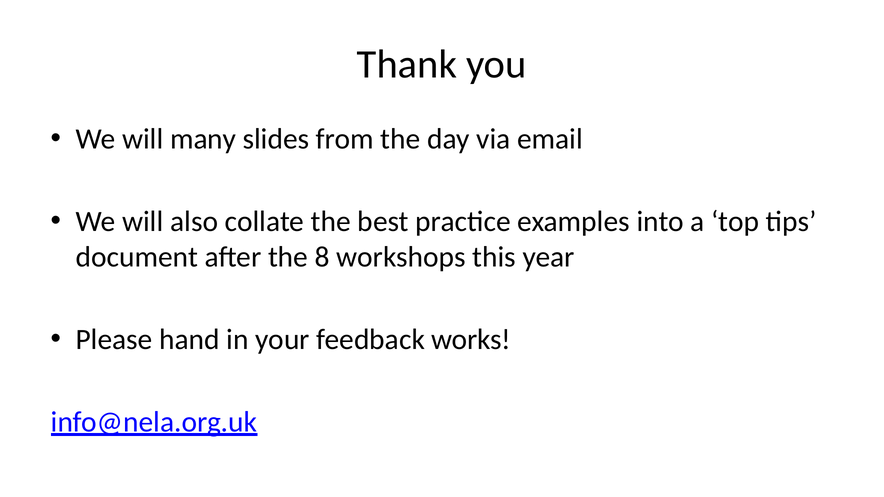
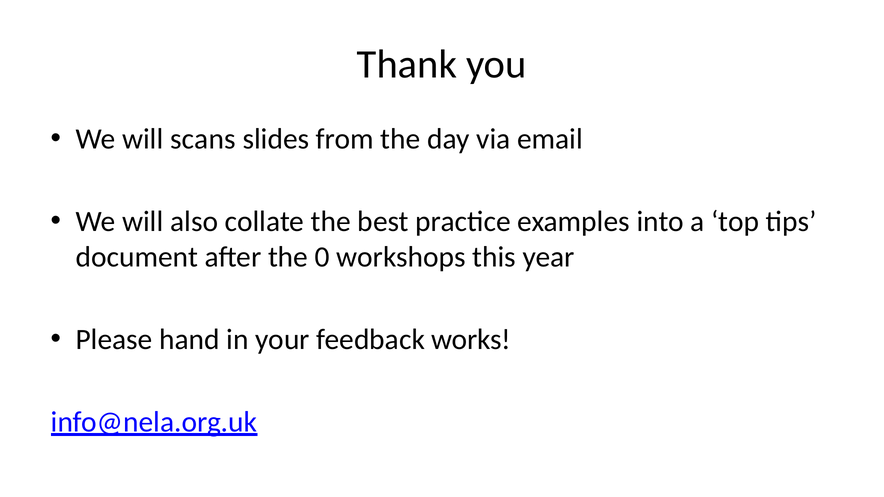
many: many -> scans (203, 139)
8: 8 -> 0 (322, 257)
